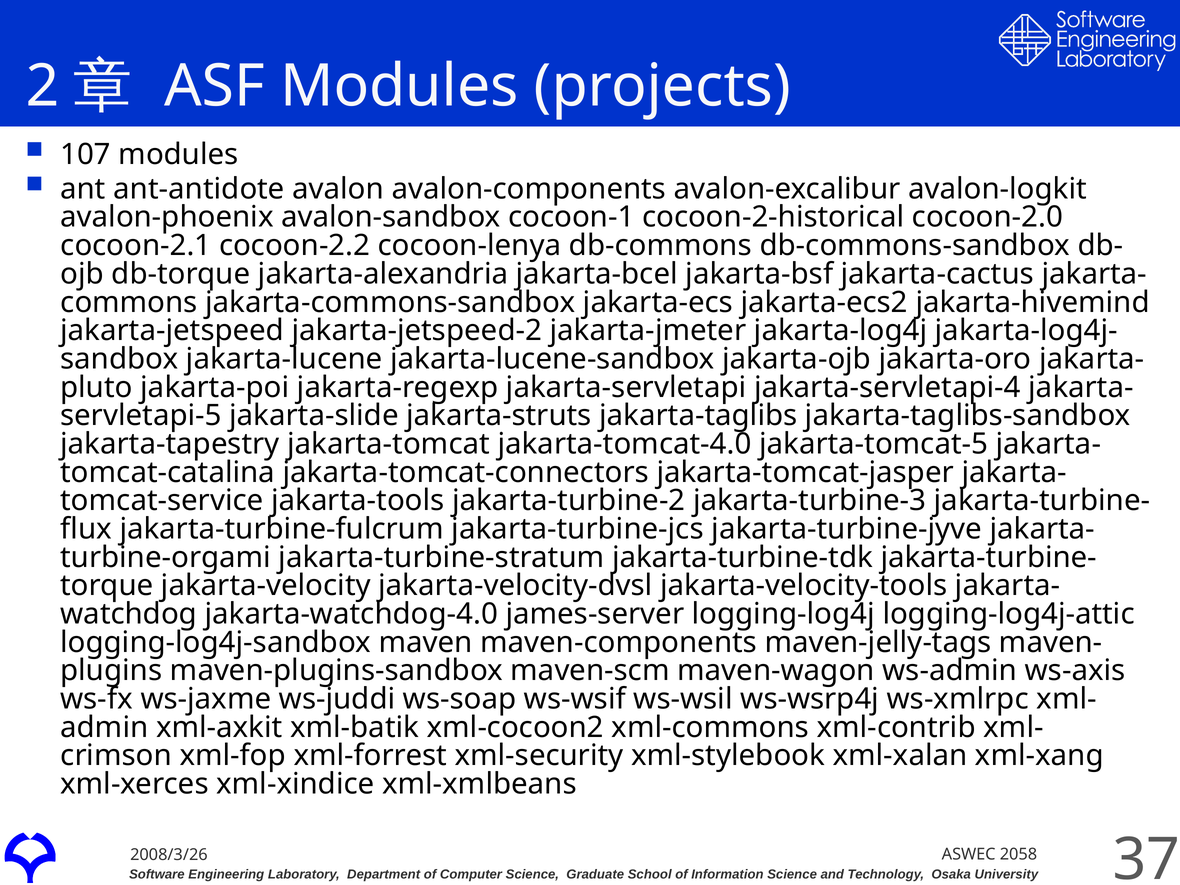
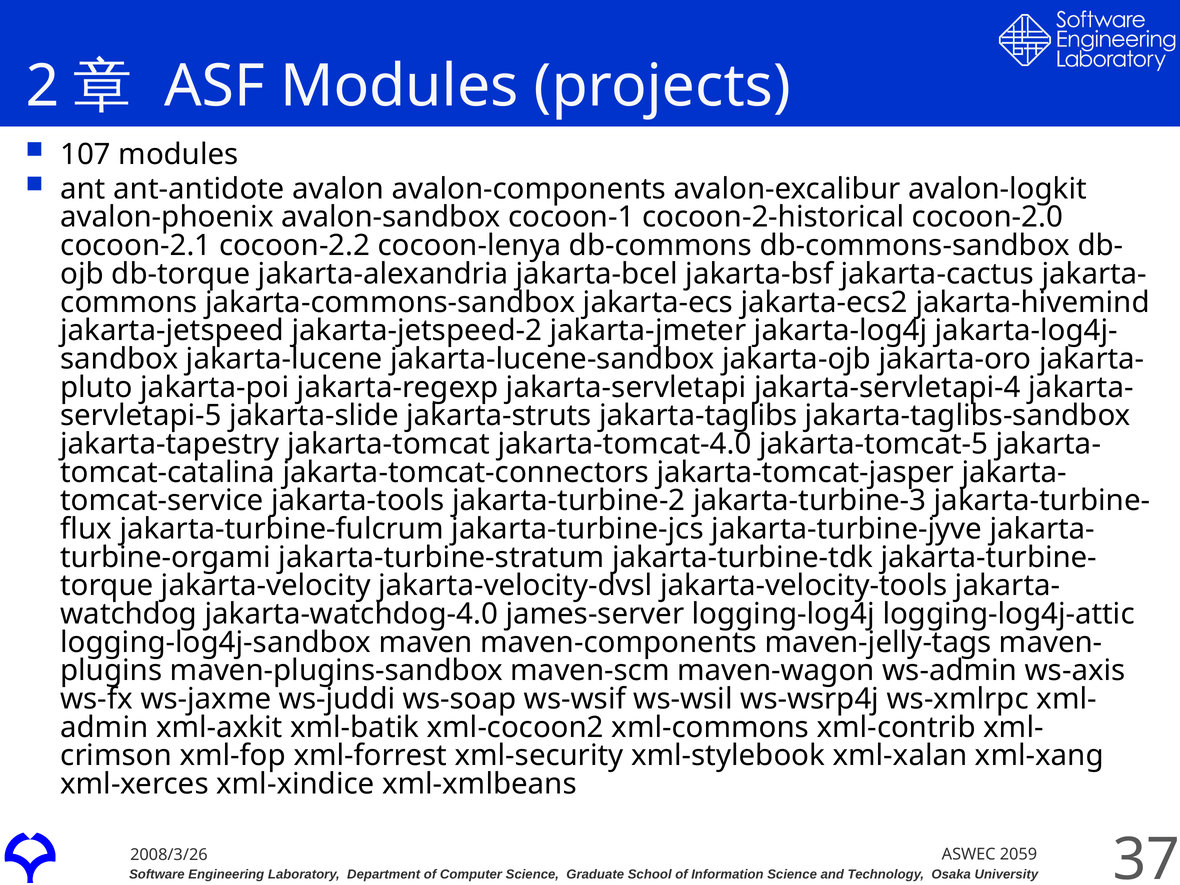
2058: 2058 -> 2059 (1018, 855)
